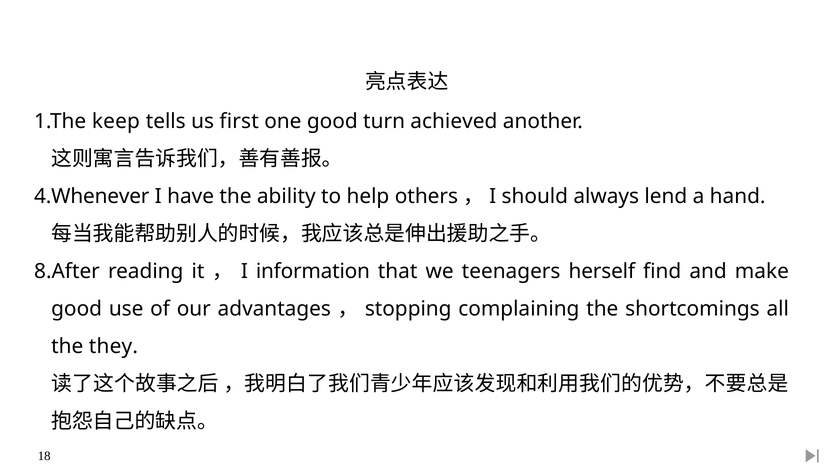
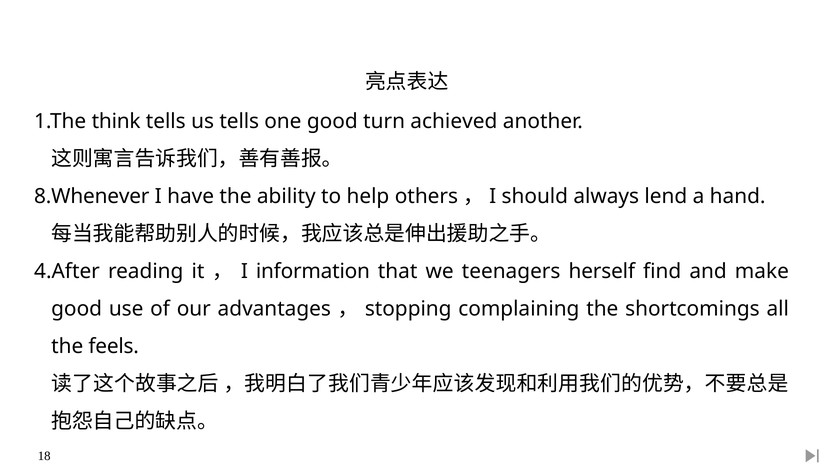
keep: keep -> think (116, 121)
us first: first -> tells (239, 121)
4.Whenever: 4.Whenever -> 8.Whenever (92, 196)
8.After: 8.After -> 4.After (67, 271)
they: they -> feels (114, 346)
